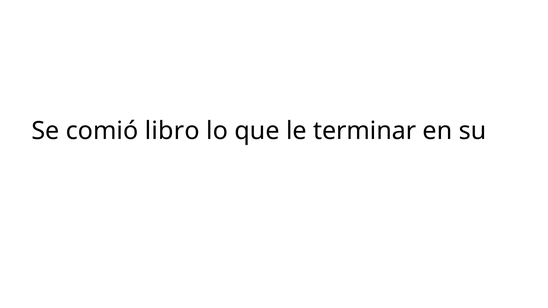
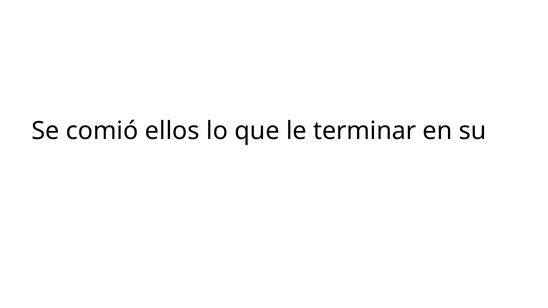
libro: libro -> ellos (172, 131)
